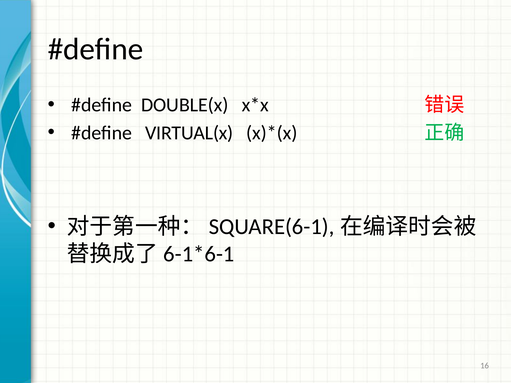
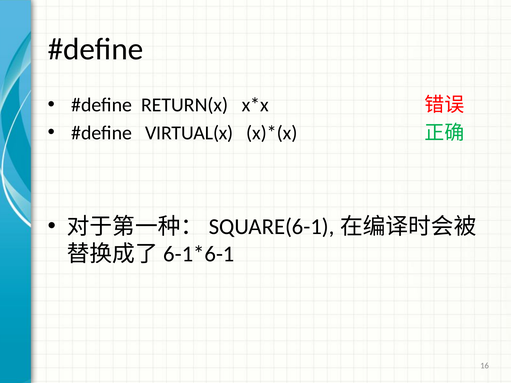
DOUBLE(x: DOUBLE(x -> RETURN(x (185, 105)
